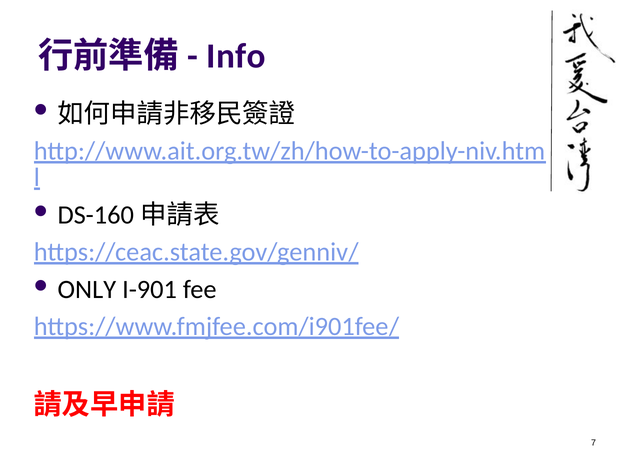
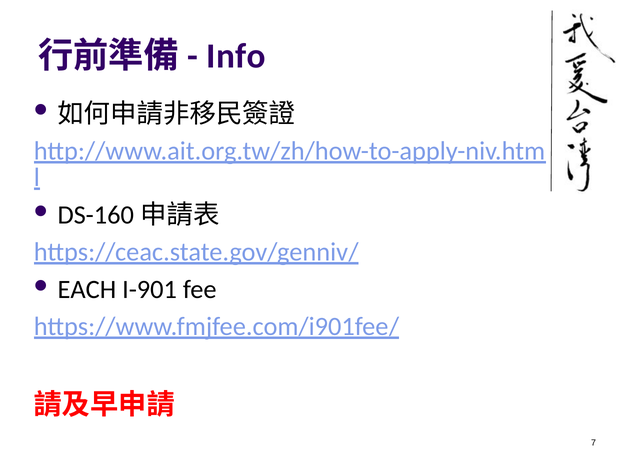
ONLY: ONLY -> EACH (87, 289)
